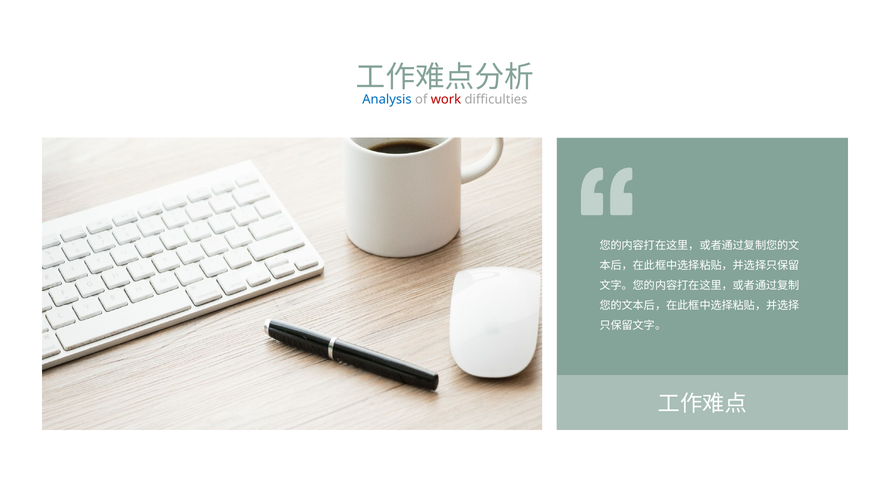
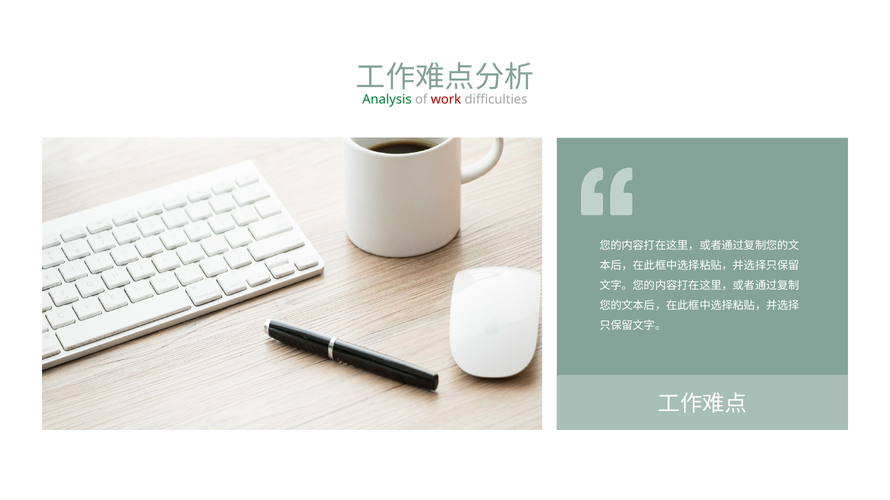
Analysis colour: blue -> green (387, 100)
